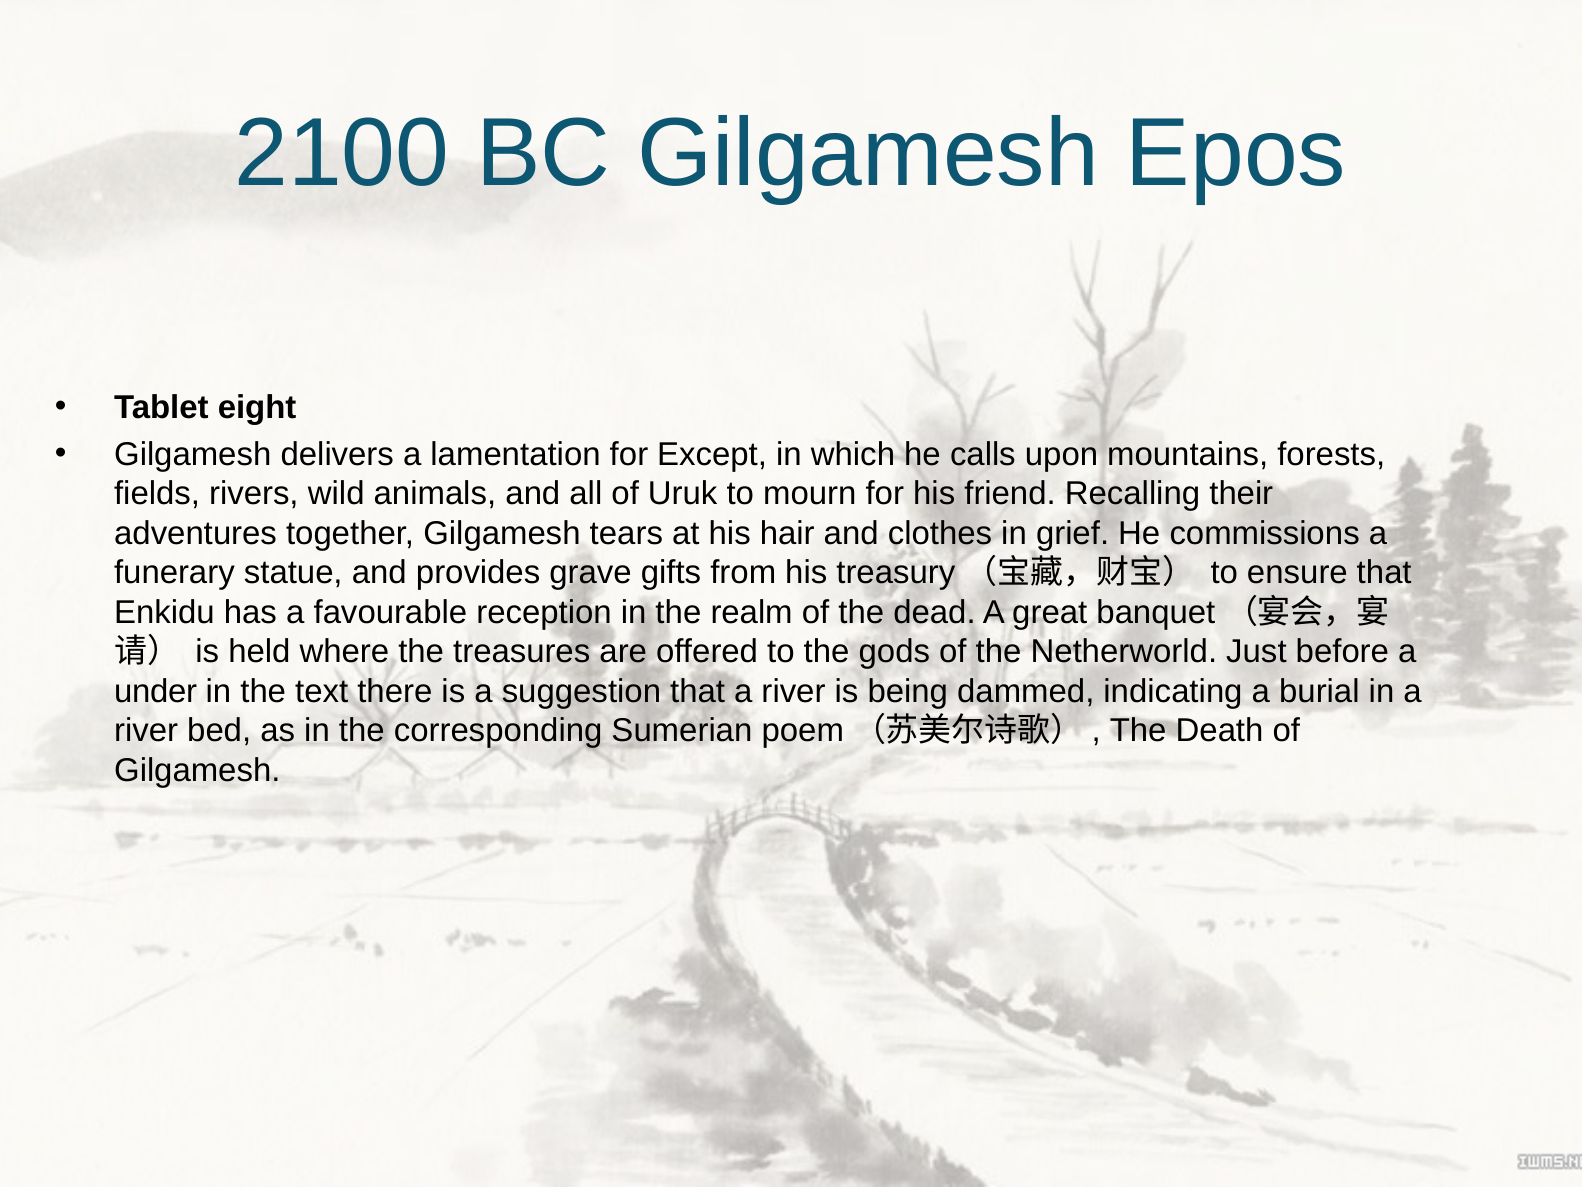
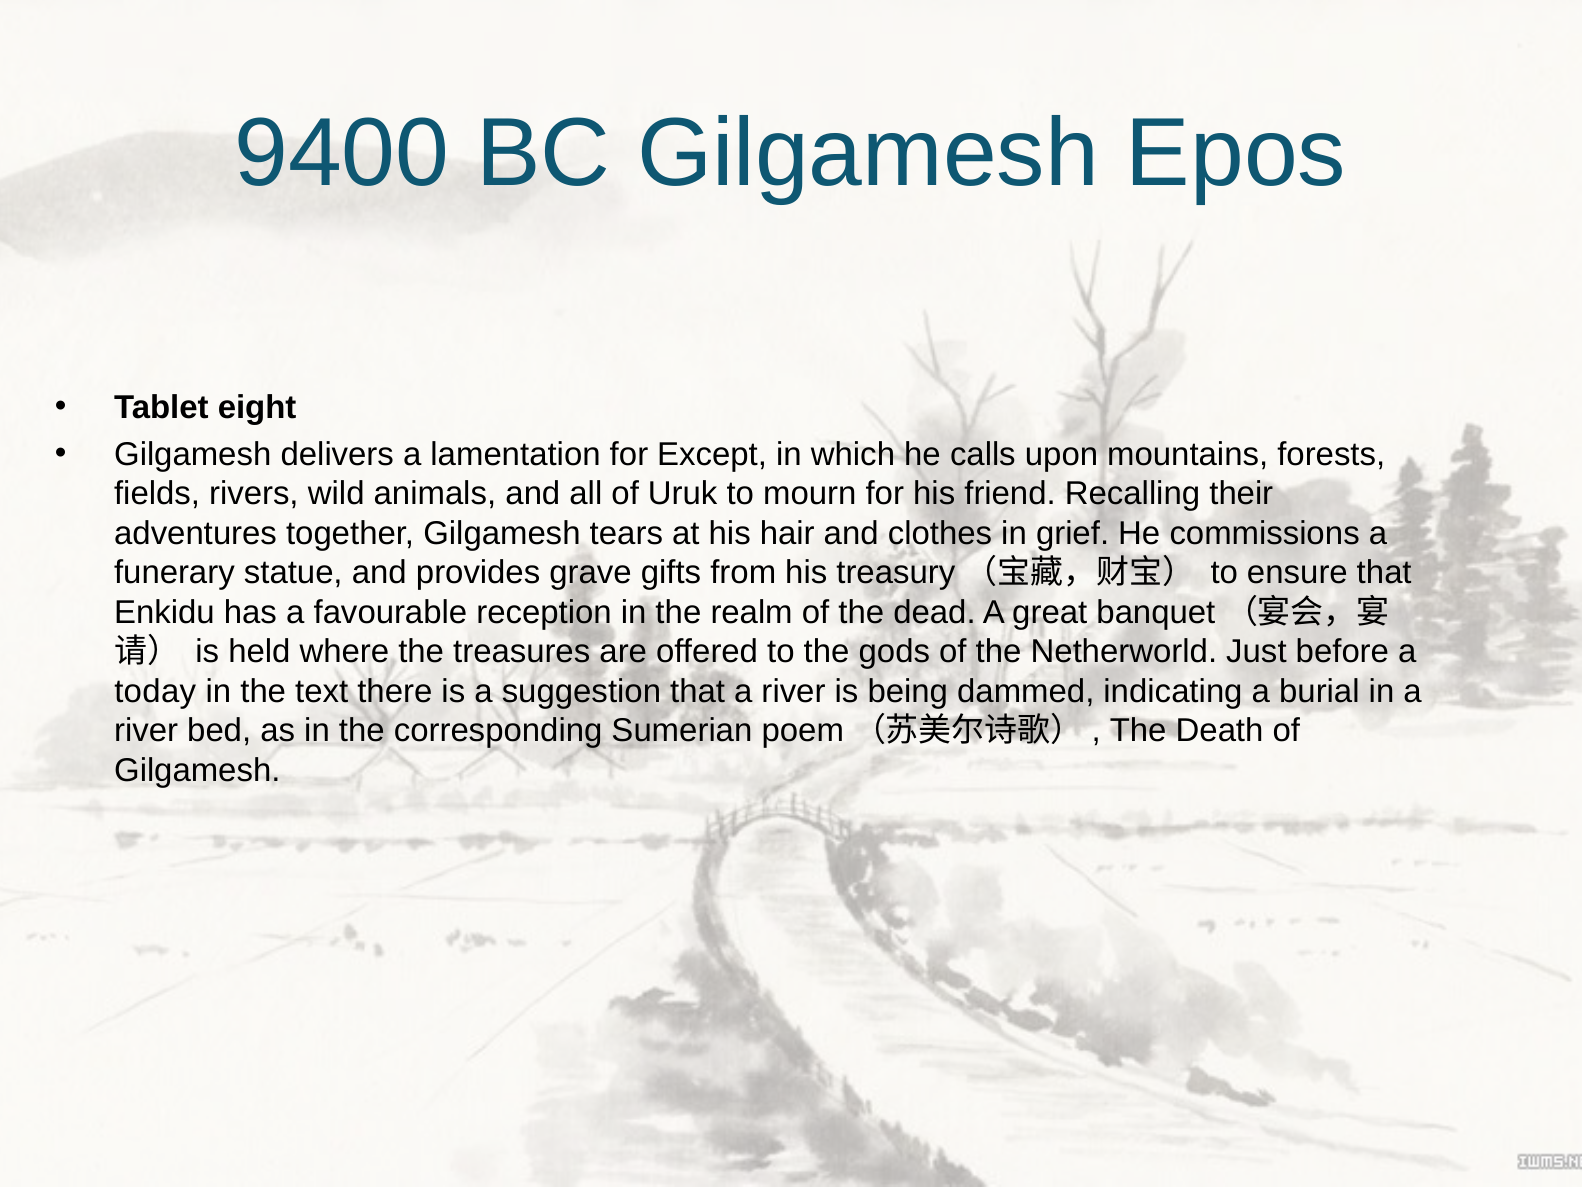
2100: 2100 -> 9400 (342, 153)
under: under -> today (155, 691)
